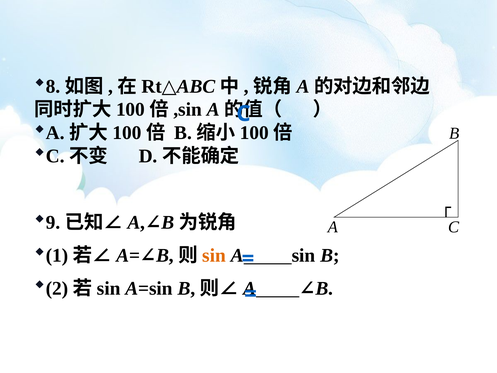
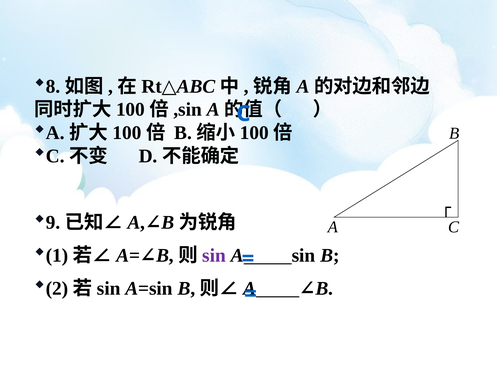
sin colour: orange -> purple (214, 255)
